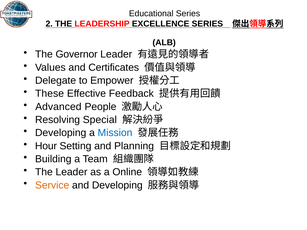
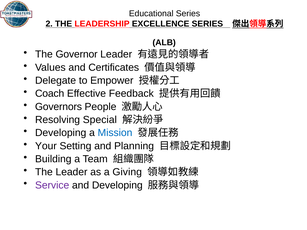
These: These -> Coach (50, 94)
Advanced: Advanced -> Governors (58, 107)
Hour: Hour -> Your (46, 146)
Online: Online -> Giving (127, 172)
Service colour: orange -> purple (52, 185)
